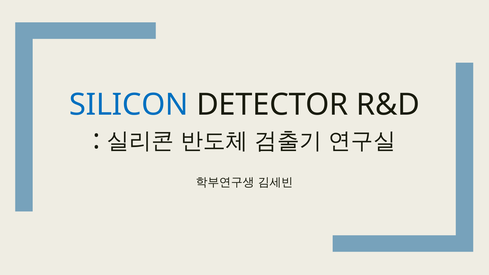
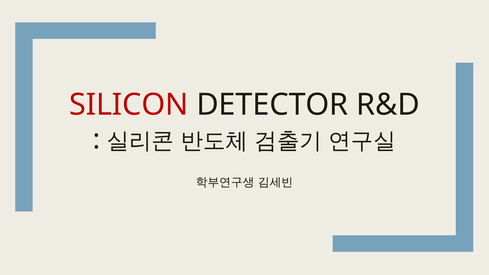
SILICON colour: blue -> red (129, 105)
